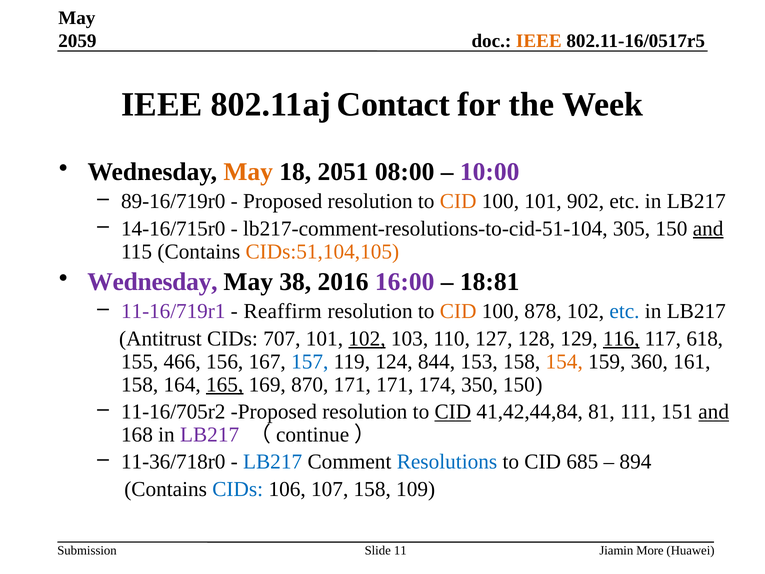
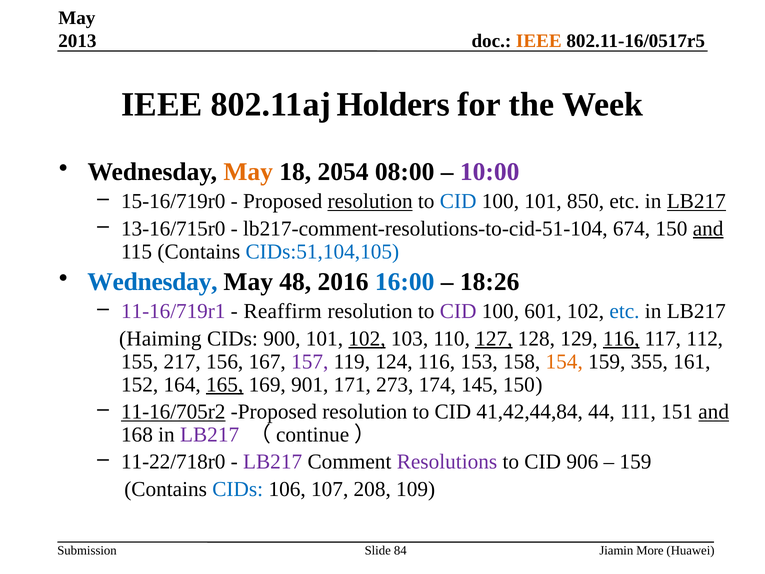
2059: 2059 -> 2013 (77, 41)
Contact: Contact -> Holders (393, 104)
2051: 2051 -> 2054 (343, 172)
89-16/719r0: 89-16/719r0 -> 15-16/719r0 (173, 201)
resolution underline: none -> present (370, 201)
CID colour: orange -> blue (458, 201)
902: 902 -> 850 (586, 201)
LB217 underline: none -> present (696, 201)
14-16/715r0: 14-16/715r0 -> 13-16/715r0 (173, 229)
305: 305 -> 674 (632, 229)
CIDs:51,104,105 colour: orange -> blue (322, 251)
Wednesday colour: purple -> blue (152, 282)
38: 38 -> 48 (295, 282)
16:00 colour: purple -> blue (405, 282)
18:81: 18:81 -> 18:26 (490, 282)
CID colour: orange -> purple (458, 311)
878: 878 -> 601 (543, 311)
Antitrust: Antitrust -> Haiming (160, 338)
707: 707 -> 900 (282, 338)
127 underline: none -> present (494, 338)
618: 618 -> 112 (705, 338)
466: 466 -> 217 (182, 361)
157 colour: blue -> purple (310, 361)
124 844: 844 -> 116 (437, 361)
360: 360 -> 355 (649, 361)
158: 158 -> 152 (140, 384)
870: 870 -> 901 (310, 384)
171 171: 171 -> 273 (395, 384)
350: 350 -> 145 (480, 384)
11-16/705r2 underline: none -> present (173, 412)
CID underline: present -> none (453, 412)
81: 81 -> 44 (602, 412)
11-36/718r0: 11-36/718r0 -> 11-22/718r0 (173, 462)
LB217 colour: blue -> purple (273, 462)
Resolutions colour: blue -> purple (447, 462)
685: 685 -> 906 (582, 462)
894: 894 -> 159 (635, 462)
107 158: 158 -> 208 (372, 489)
11: 11 -> 84 (400, 550)
